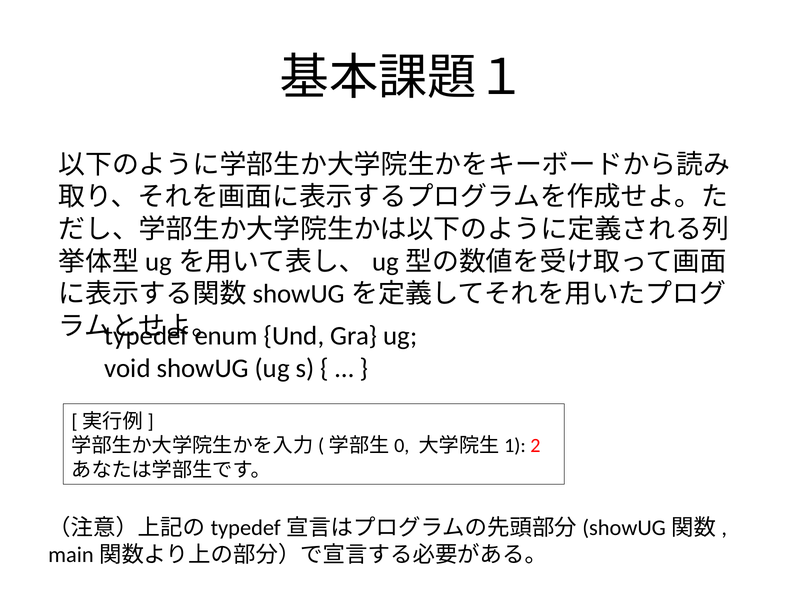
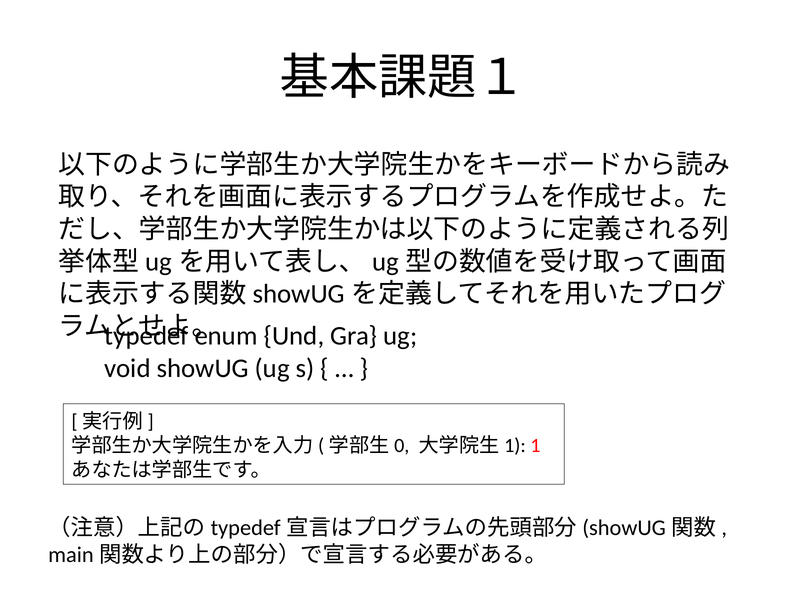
2: 2 -> 1 (535, 445)
